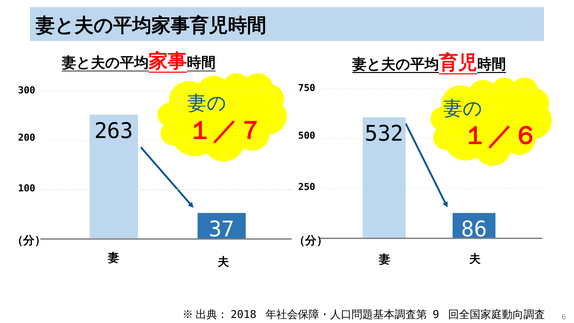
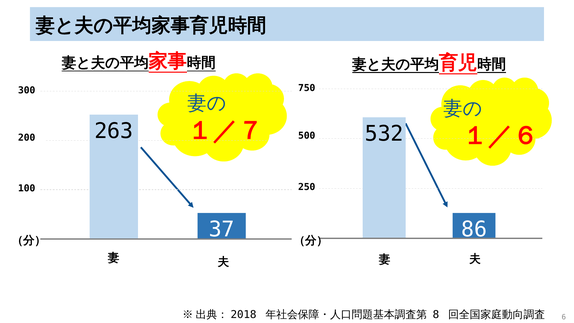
9: 9 -> 8 (436, 314)
